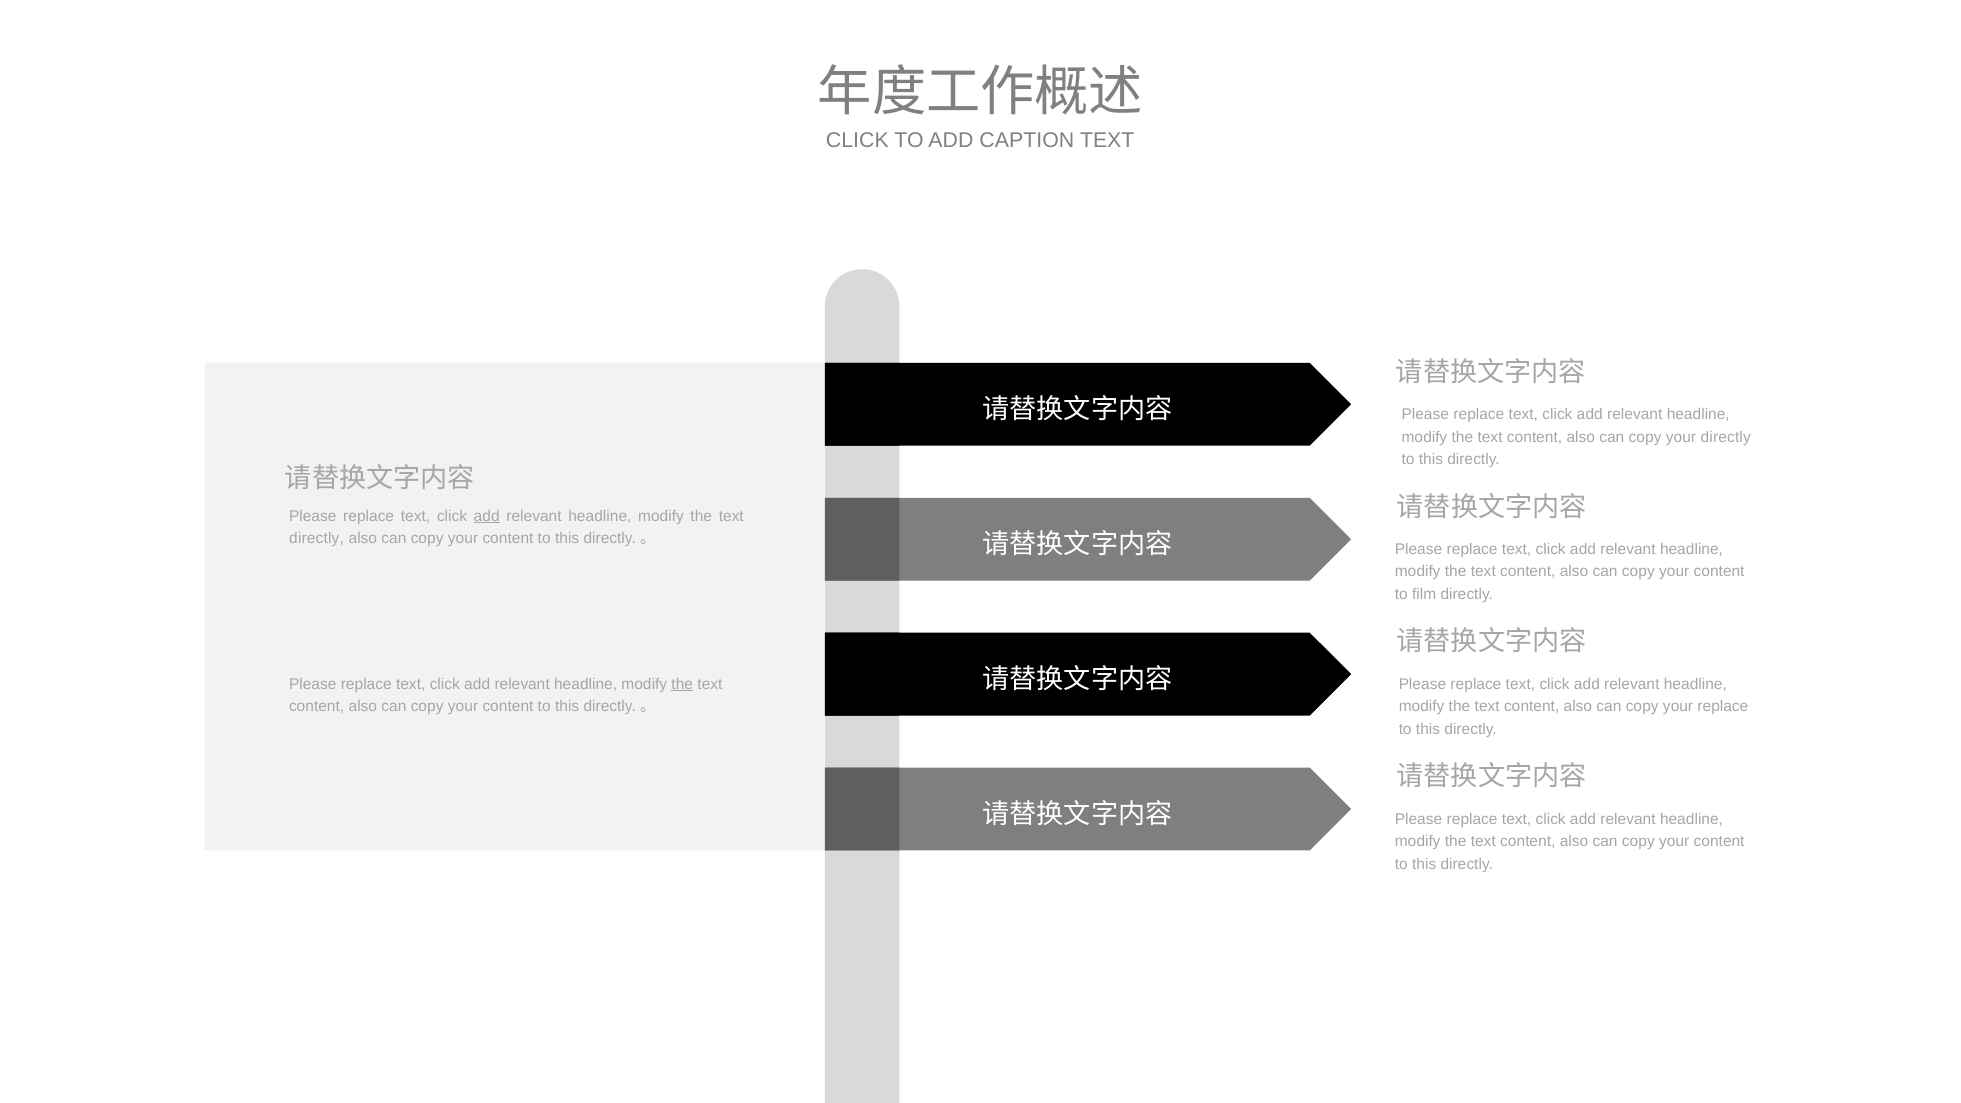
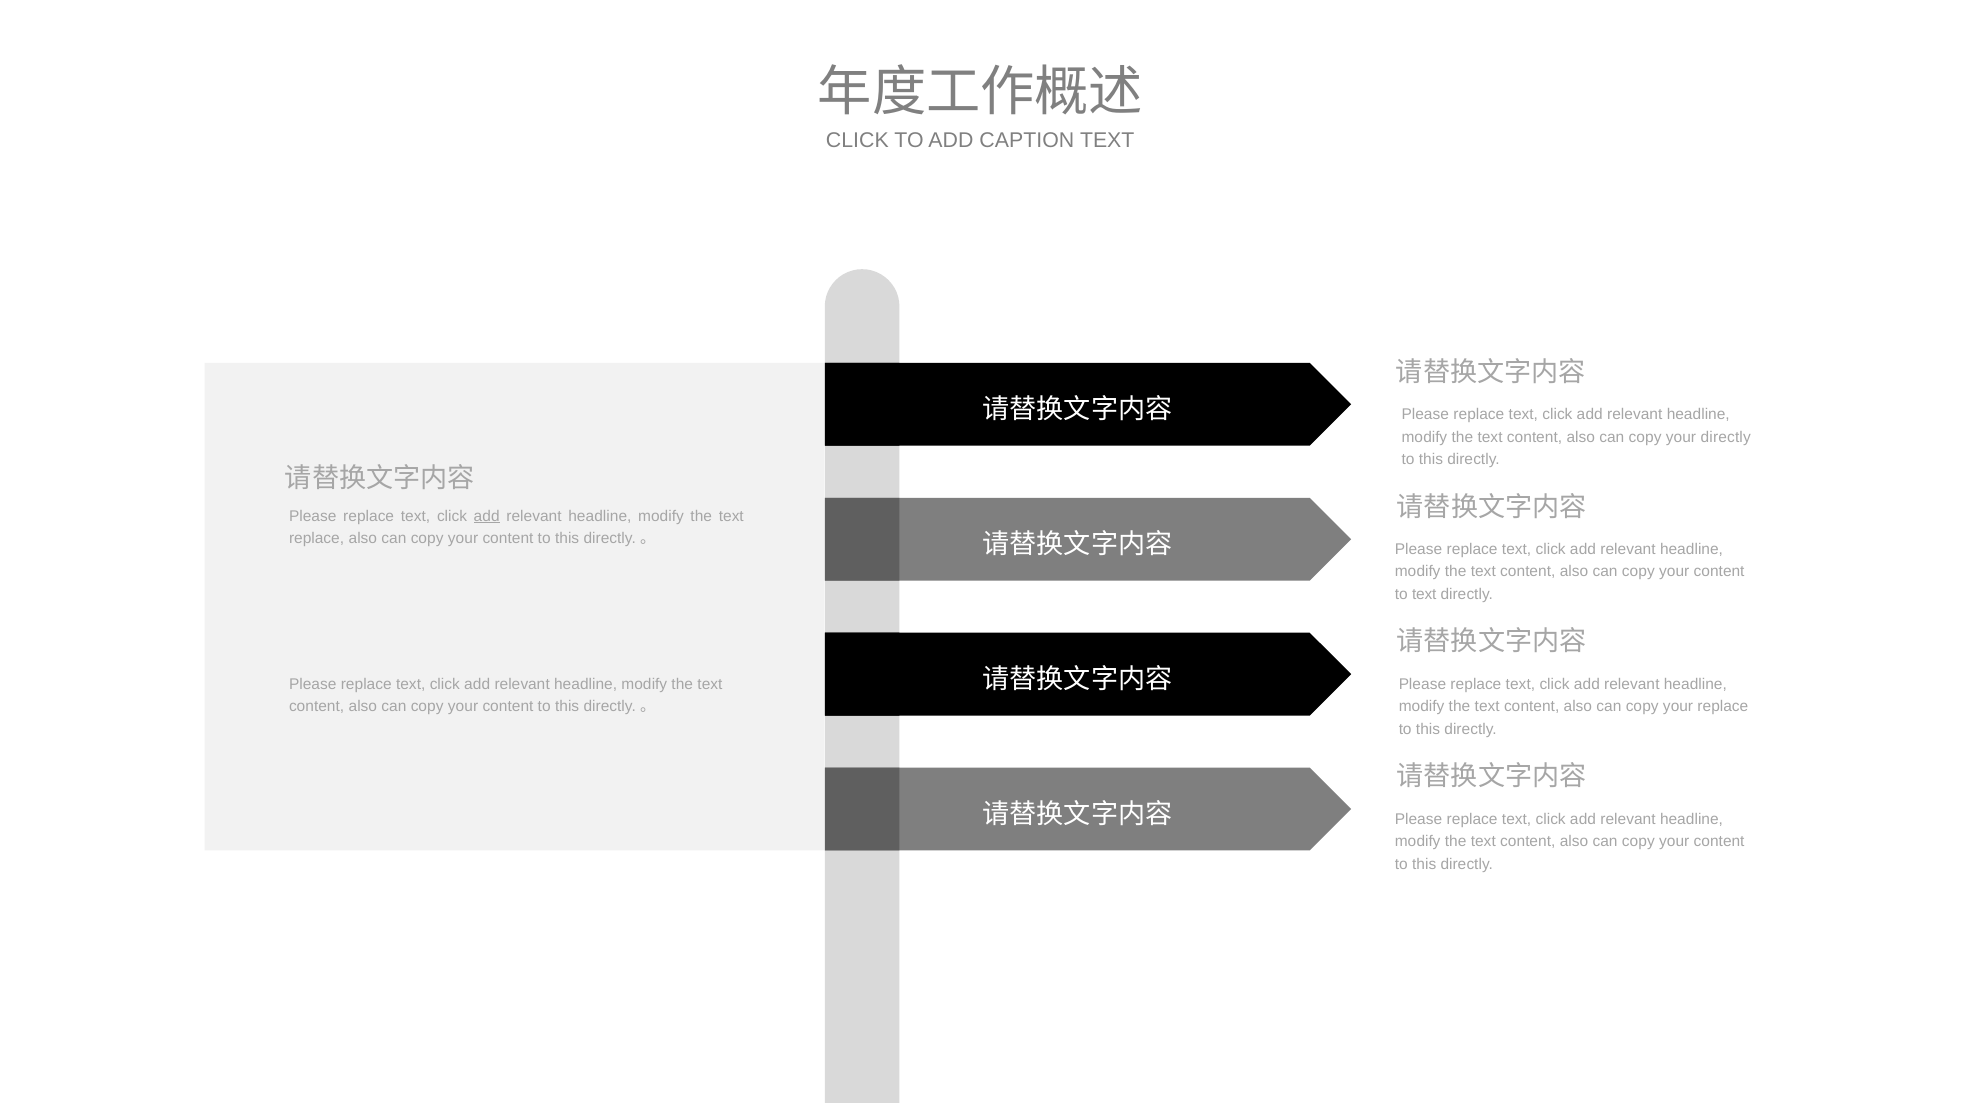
directly: directly -> replace (317, 538)
to film: film -> text (1424, 594)
the underline: present -> none (682, 684)
